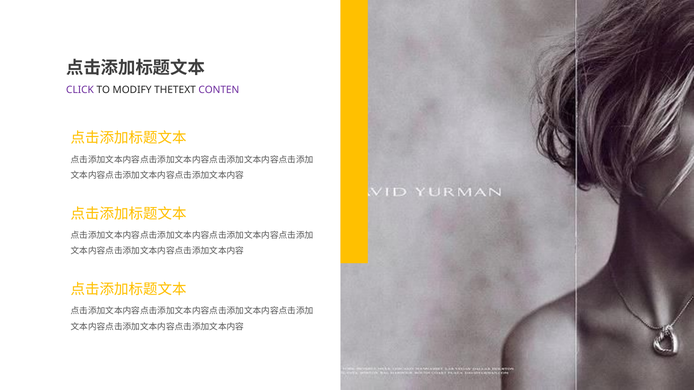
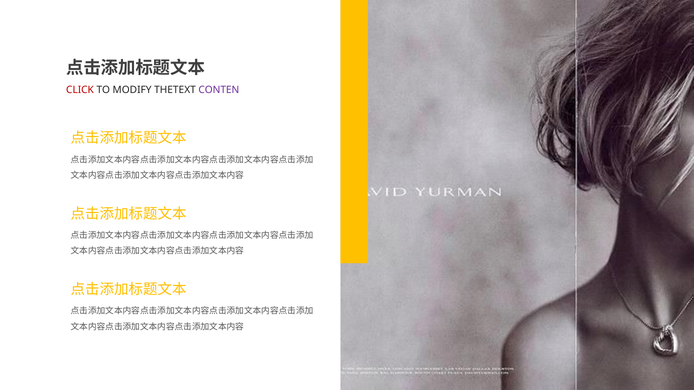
CLICK colour: purple -> red (80, 90)
